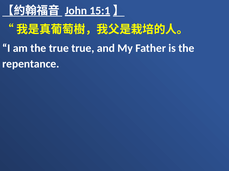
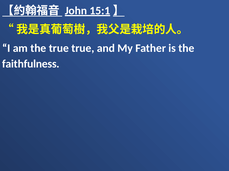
repentance: repentance -> faithfulness (31, 64)
